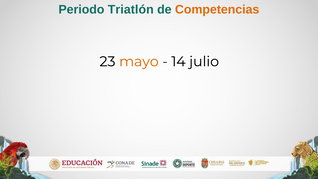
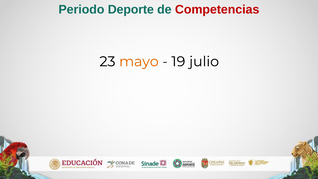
Triatlón: Triatlón -> Deporte (131, 10)
Competencias colour: orange -> red (217, 10)
14: 14 -> 19 (178, 62)
